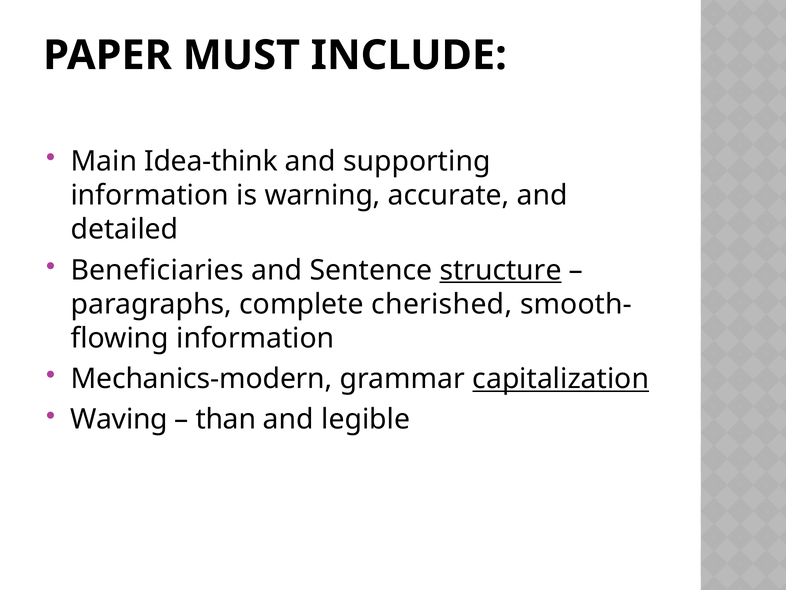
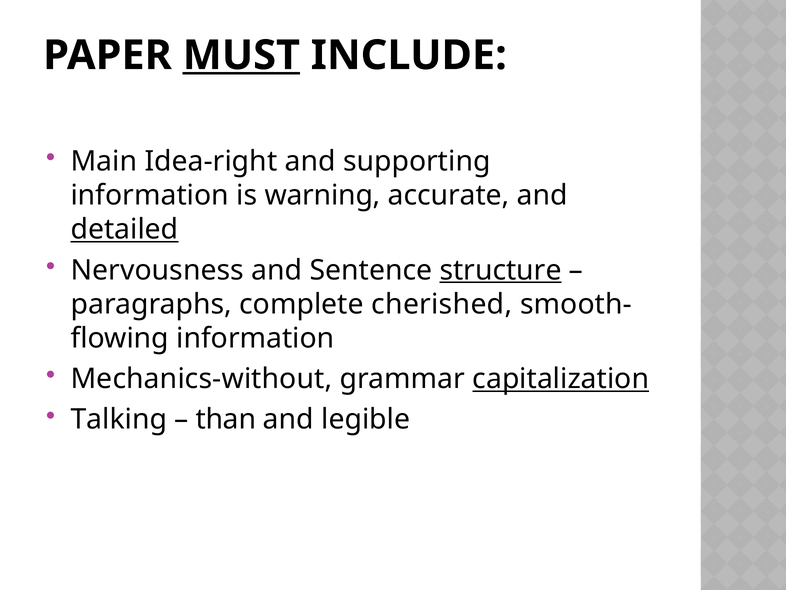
MUST underline: none -> present (241, 55)
Idea-think: Idea-think -> Idea-right (211, 161)
detailed underline: none -> present (124, 229)
Beneficiaries: Beneficiaries -> Nervousness (157, 270)
Mechanics-modern: Mechanics-modern -> Mechanics-without (201, 379)
Waving: Waving -> Talking (119, 419)
